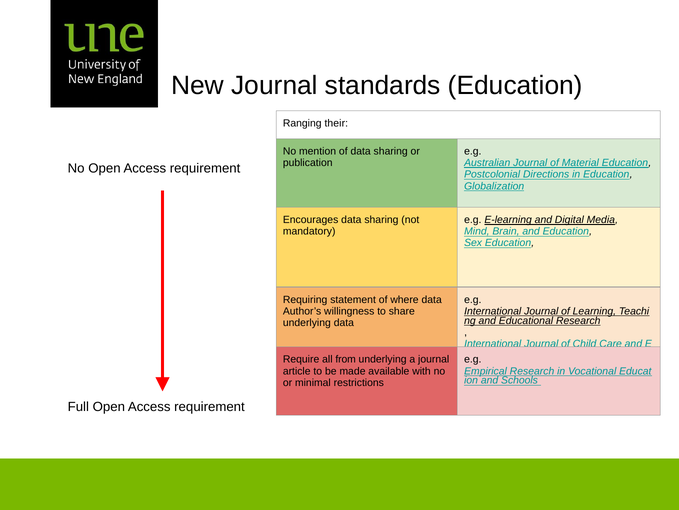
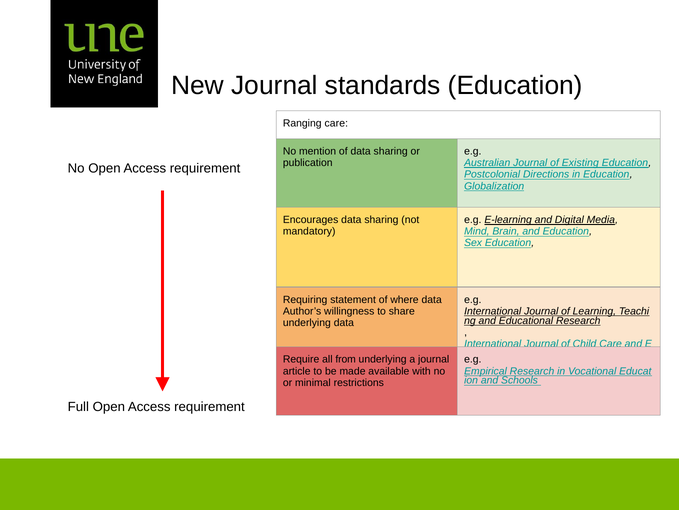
Ranging their: their -> care (336, 123)
Material: Material -> Existing (580, 163)
